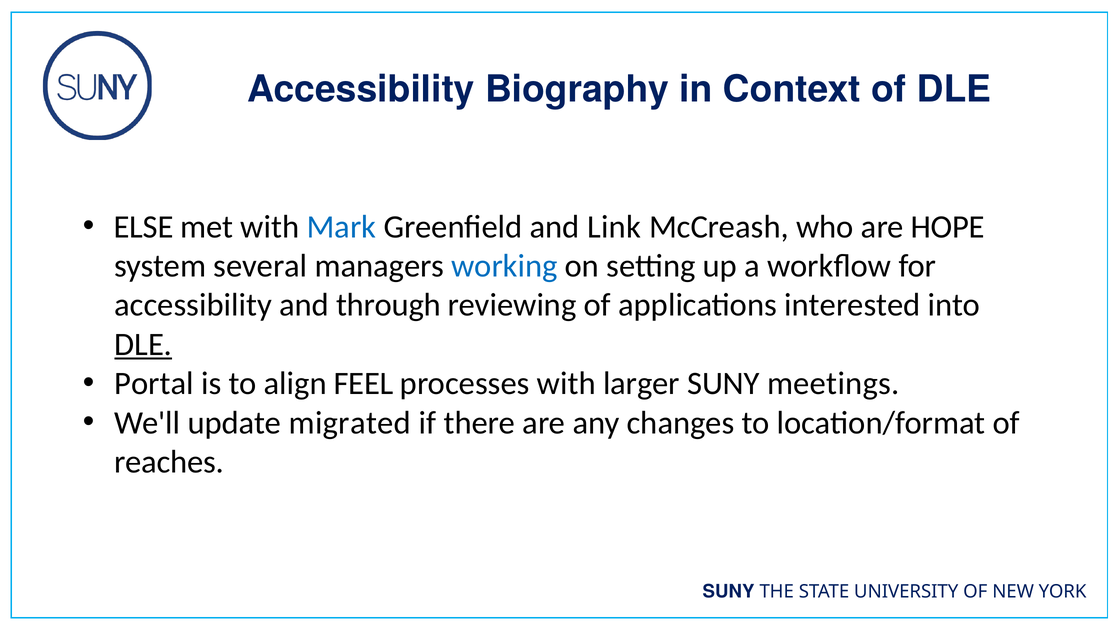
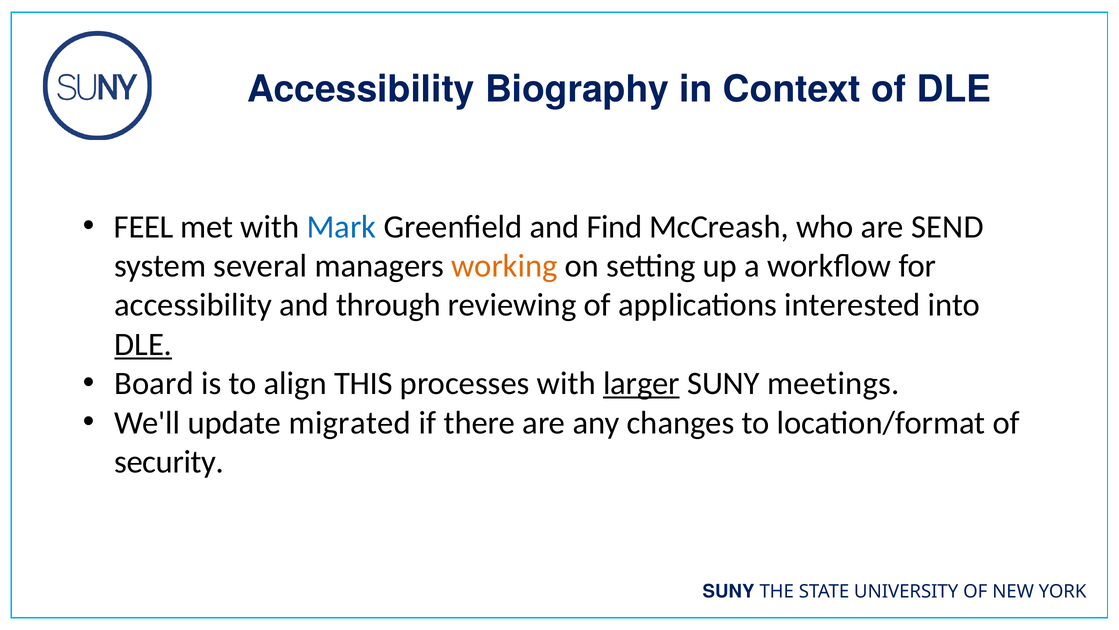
ELSE: ELSE -> FEEL (144, 227)
Link: Link -> Find (614, 227)
HOPE: HOPE -> SEND (947, 227)
working colour: blue -> orange (504, 266)
Portal: Portal -> Board (154, 383)
FEEL: FEEL -> THIS (364, 383)
larger underline: none -> present (641, 383)
reaches: reaches -> security (169, 462)
